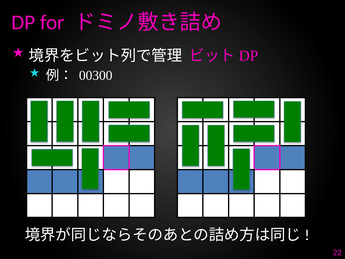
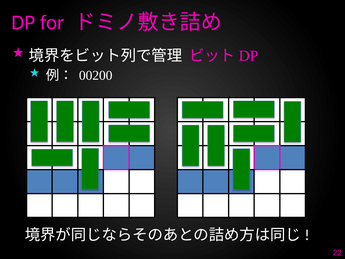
00300: 00300 -> 00200 (96, 75)
